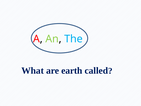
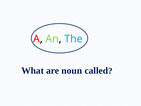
earth: earth -> noun (72, 70)
